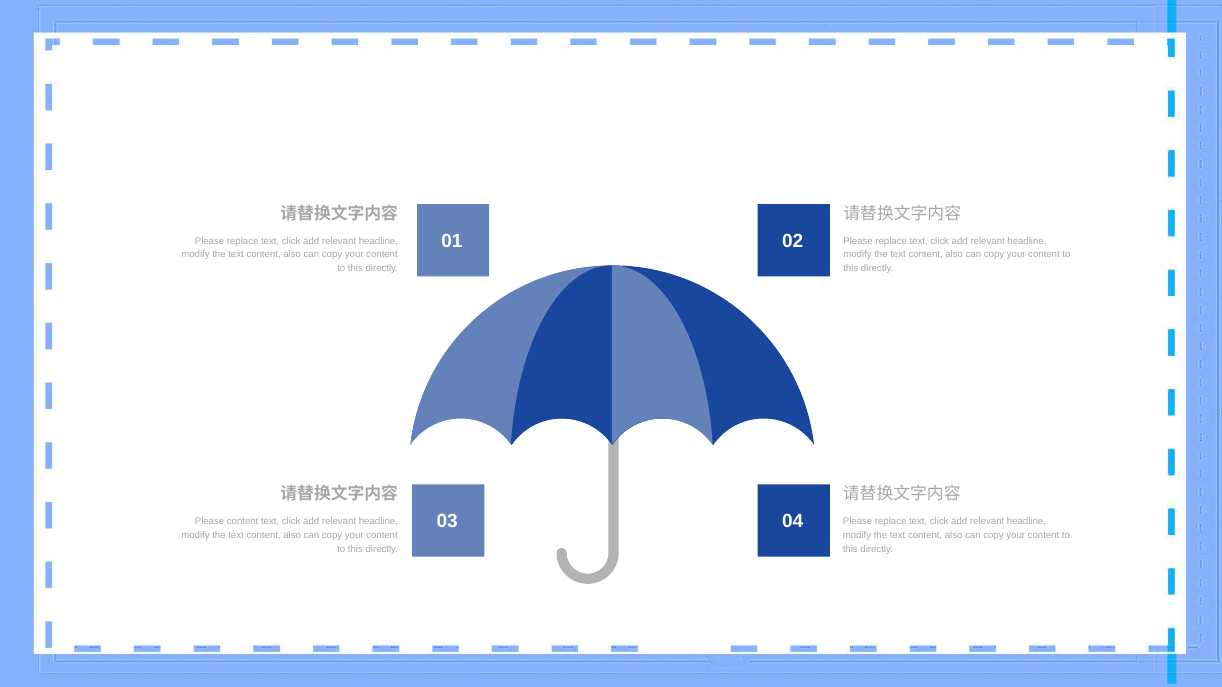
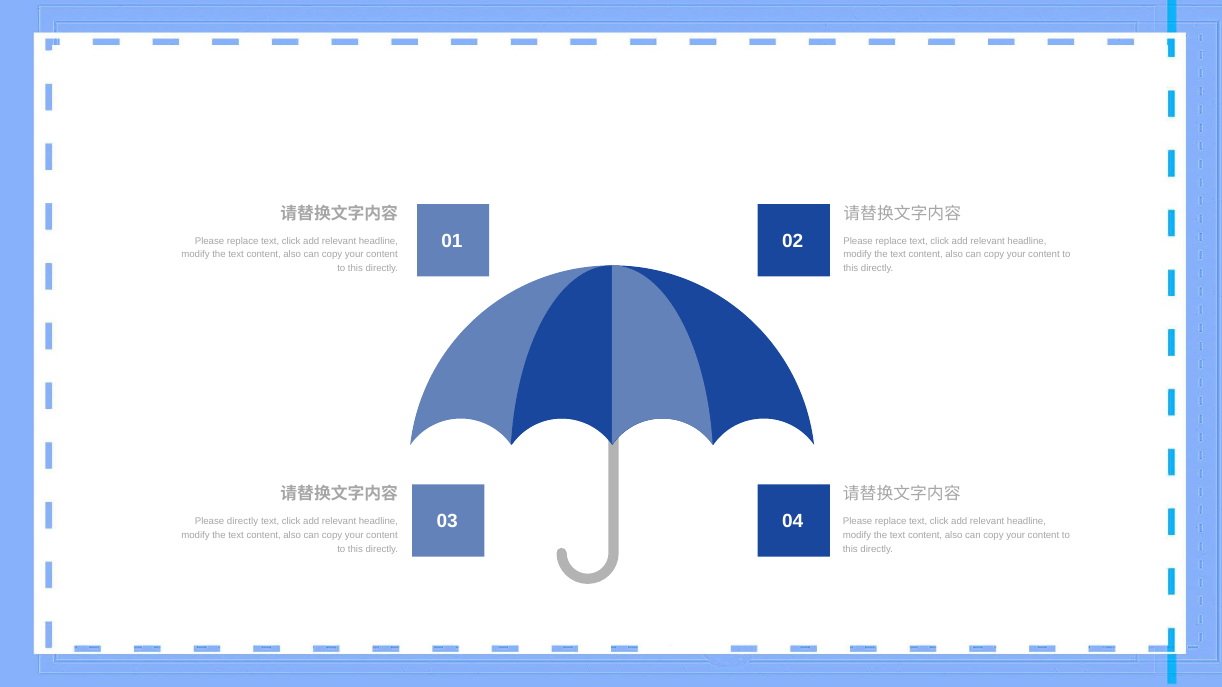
Please content: content -> directly (243, 522)
